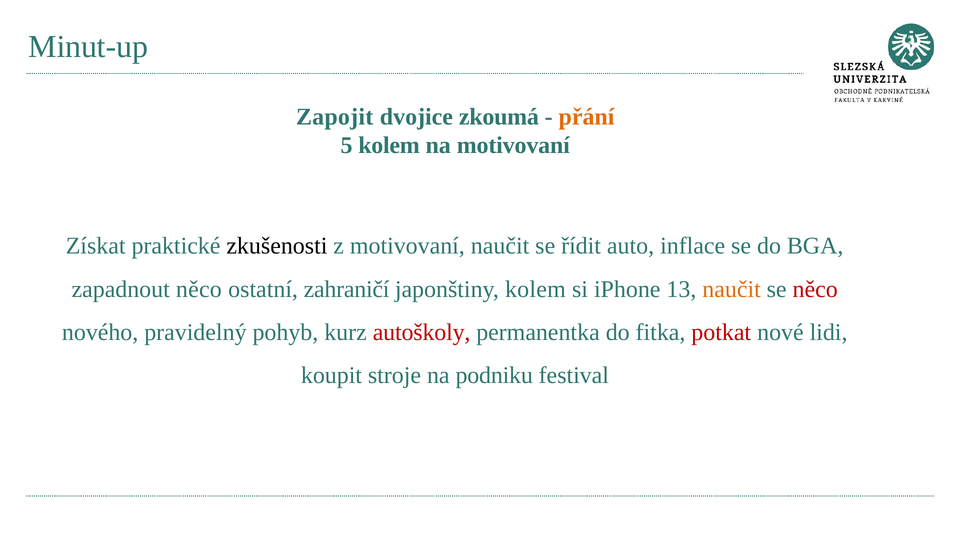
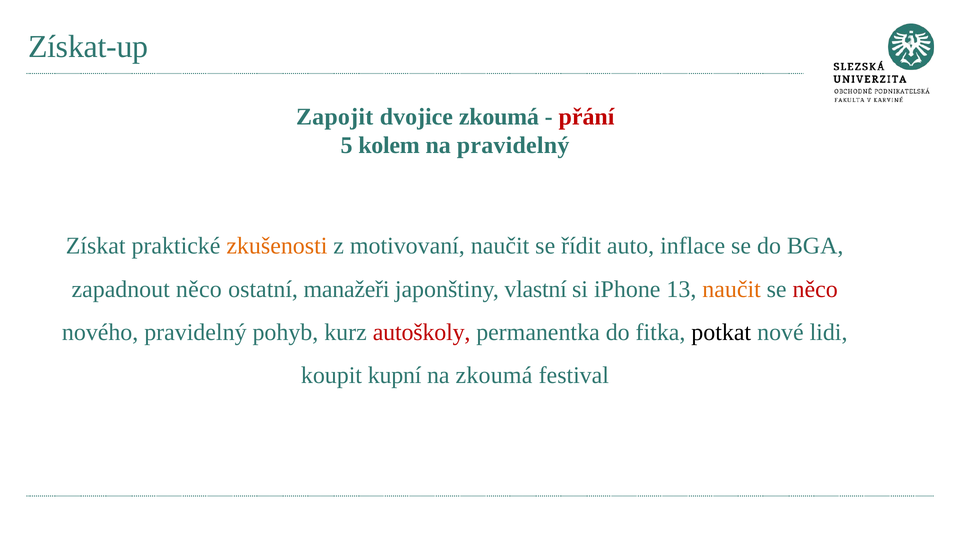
Minut-up: Minut-up -> Získat-up (88, 47)
přání colour: orange -> red (587, 117)
na motivovaní: motivovaní -> pravidelný (513, 145)
zkušenosti colour: black -> orange (277, 246)
zahraničí: zahraničí -> manažeři (347, 289)
japonštiny kolem: kolem -> vlastní (536, 289)
potkat colour: red -> black (721, 332)
stroje: stroje -> kupní (395, 375)
na podniku: podniku -> zkoumá (494, 375)
